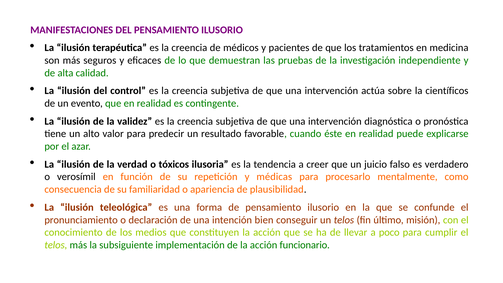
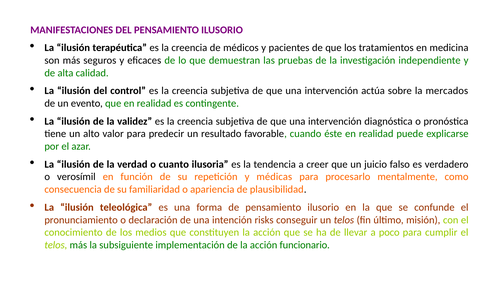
científicos: científicos -> mercados (447, 91)
tóxicos: tóxicos -> cuanto (174, 164)
bien: bien -> risks (264, 220)
